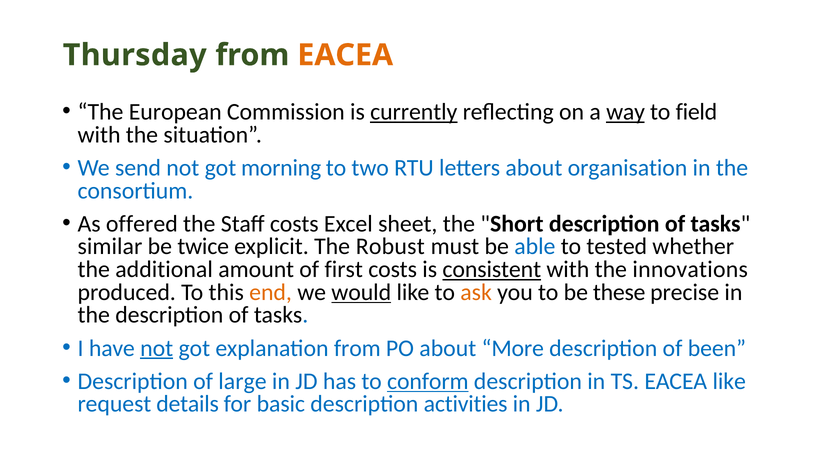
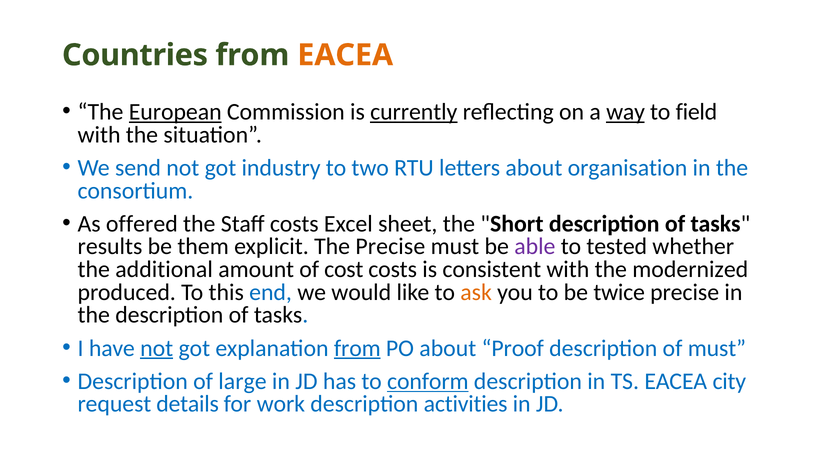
Thursday: Thursday -> Countries (135, 55)
European underline: none -> present (175, 112)
morning: morning -> industry (281, 168)
similar: similar -> results (110, 246)
twice: twice -> them (203, 246)
The Robust: Robust -> Precise (390, 246)
able colour: blue -> purple (535, 246)
first: first -> cost (344, 269)
consistent underline: present -> none (492, 269)
innovations: innovations -> modernized (690, 269)
end colour: orange -> blue (271, 292)
would underline: present -> none (361, 292)
these: these -> twice (619, 292)
from underline: none -> present (357, 348)
More: More -> Proof (513, 348)
of been: been -> must (717, 348)
EACEA like: like -> city (729, 381)
basic: basic -> work (281, 404)
